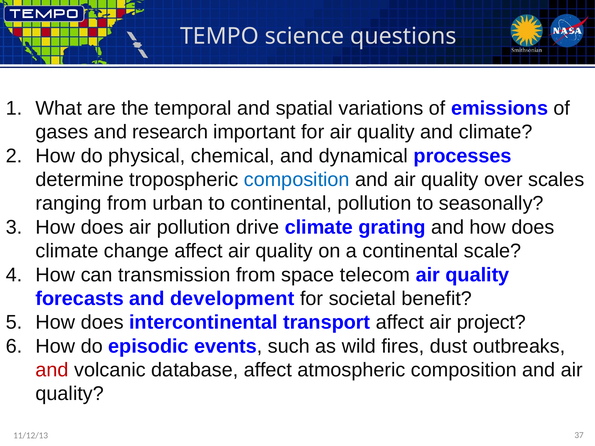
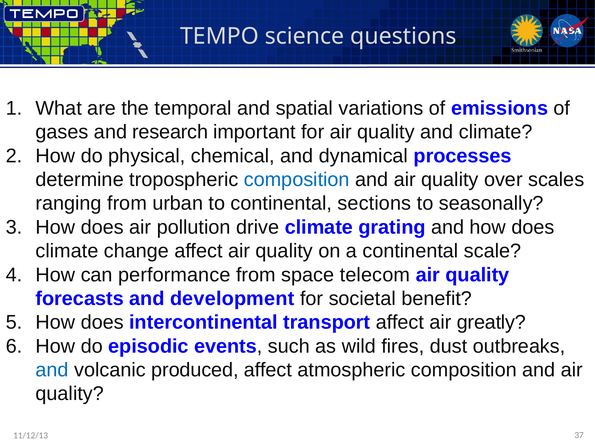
continental pollution: pollution -> sections (374, 204)
transmission: transmission -> performance (174, 275)
project: project -> greatly (491, 323)
and colour: red -> blue (52, 370)
database: database -> produced (195, 370)
